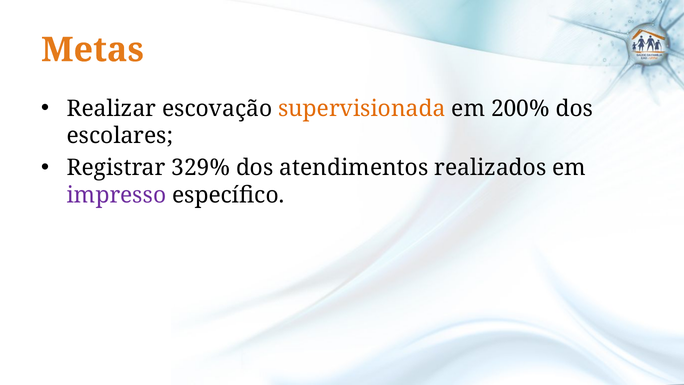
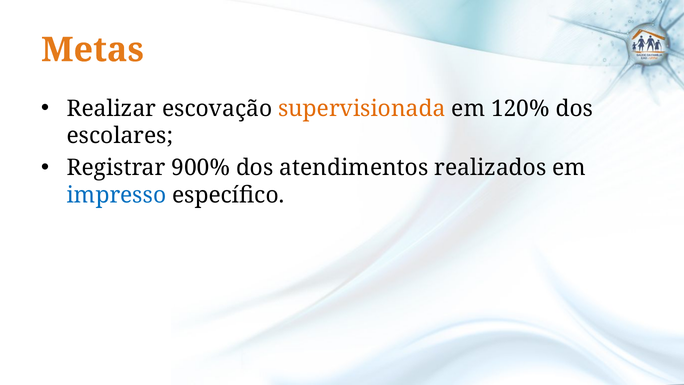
200%: 200% -> 120% (520, 108)
329%: 329% -> 900% (201, 168)
impresso colour: purple -> blue (116, 195)
